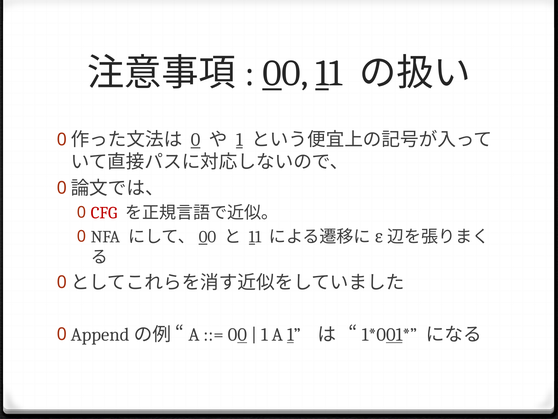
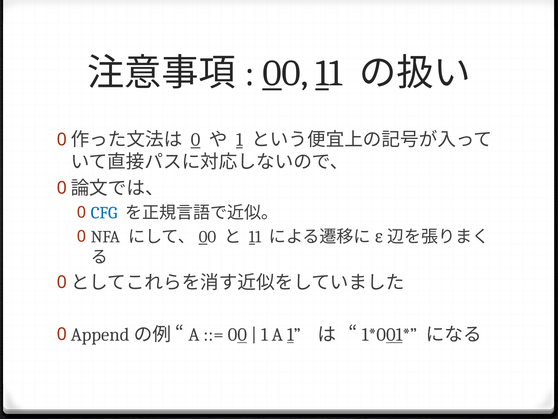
CFG colour: red -> blue (104, 213)
